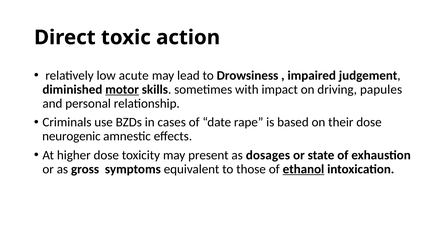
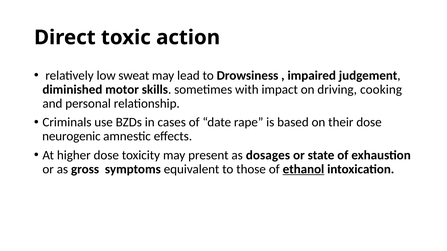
acute: acute -> sweat (134, 76)
motor underline: present -> none (122, 90)
papules: papules -> cooking (381, 90)
